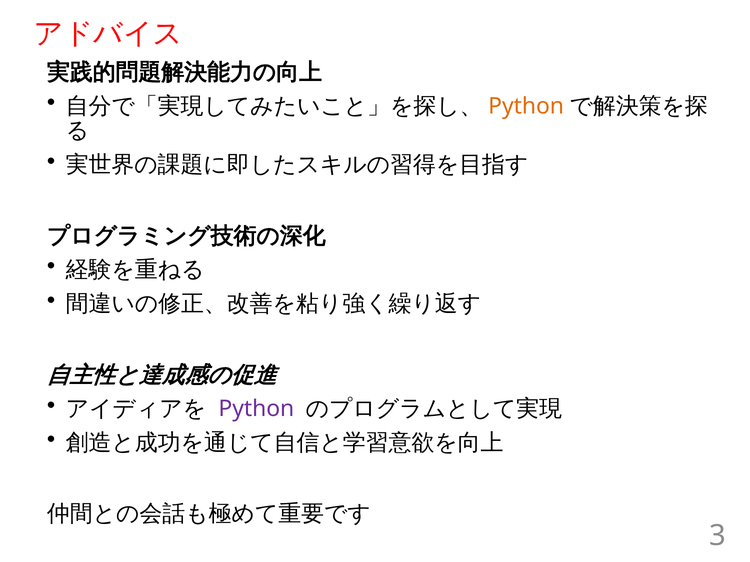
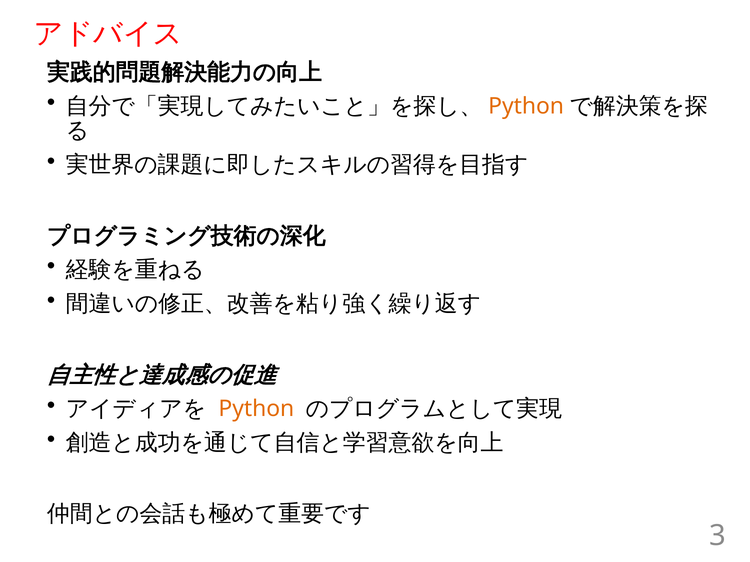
Python colour: purple -> orange (256, 409)
